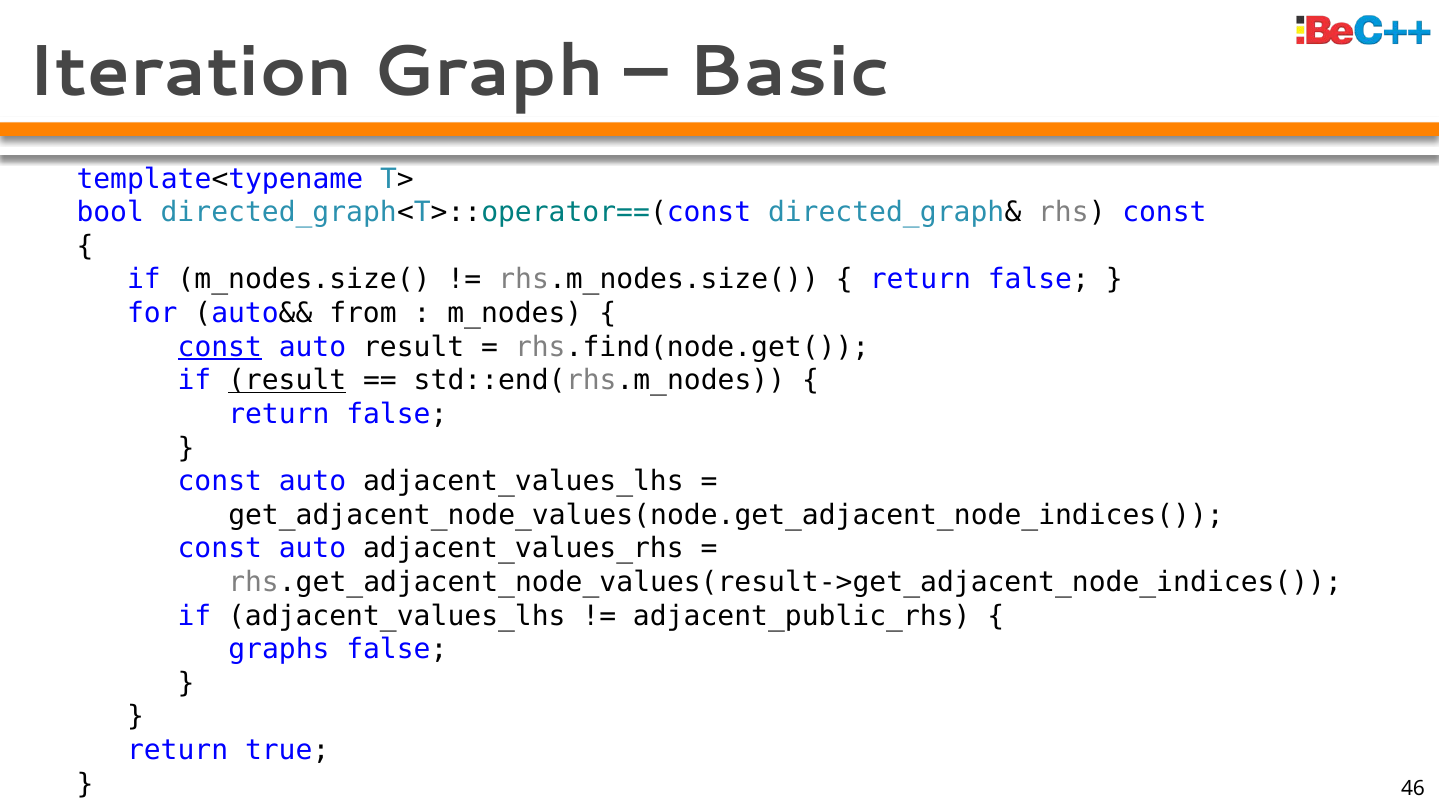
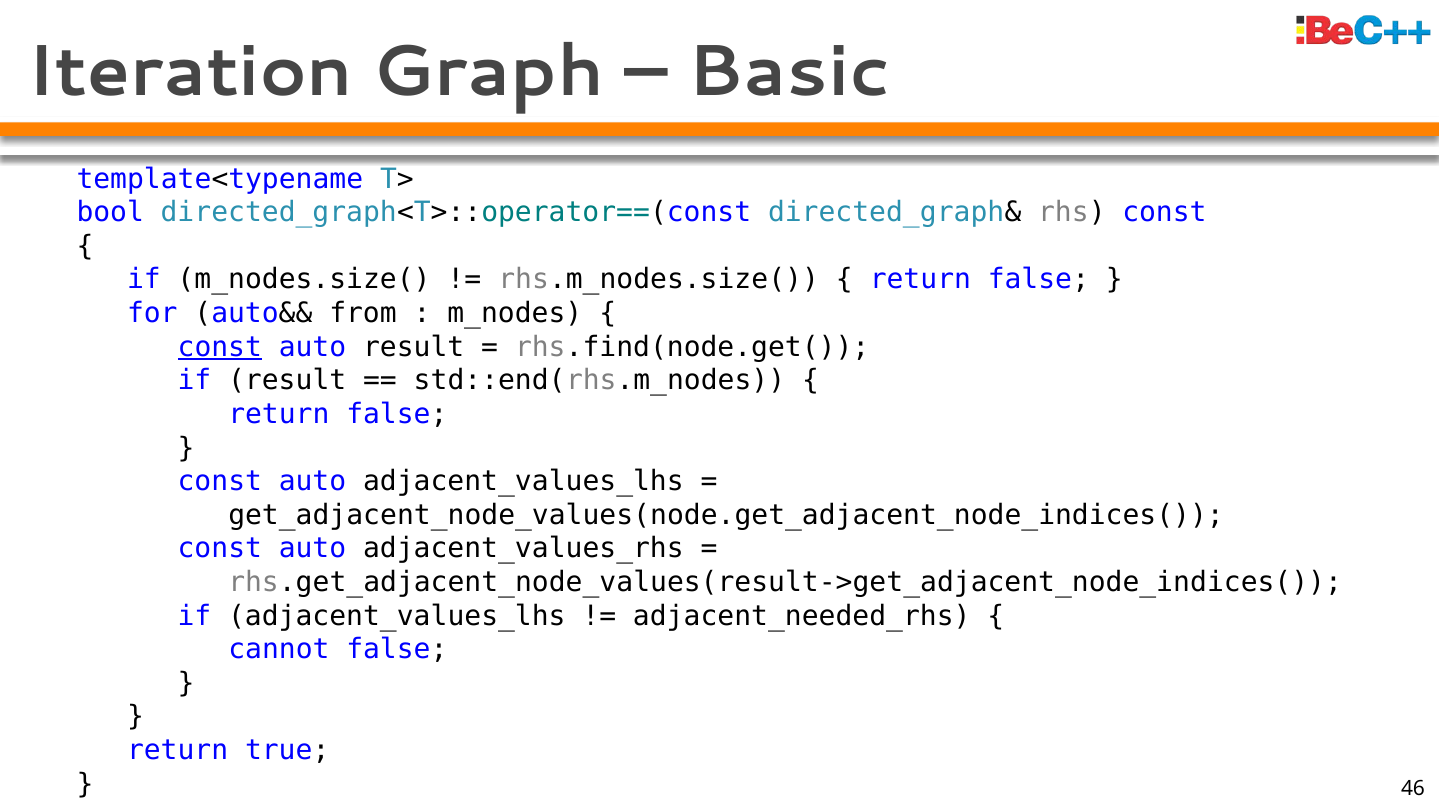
result underline: present -> none (287, 380)
adjacent_public_rhs: adjacent_public_rhs -> adjacent_needed_rhs (802, 615)
graphs: graphs -> cannot (279, 649)
